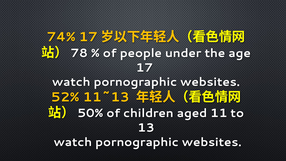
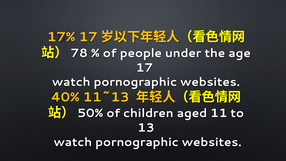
74%: 74% -> 17% (61, 37)
52%: 52% -> 40% (65, 97)
